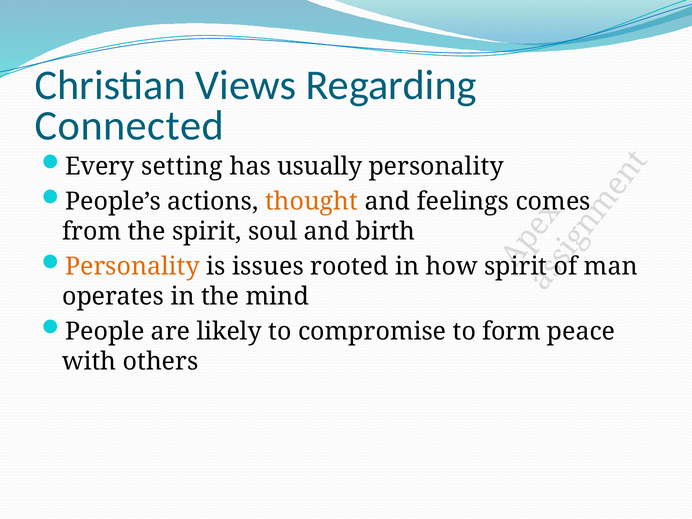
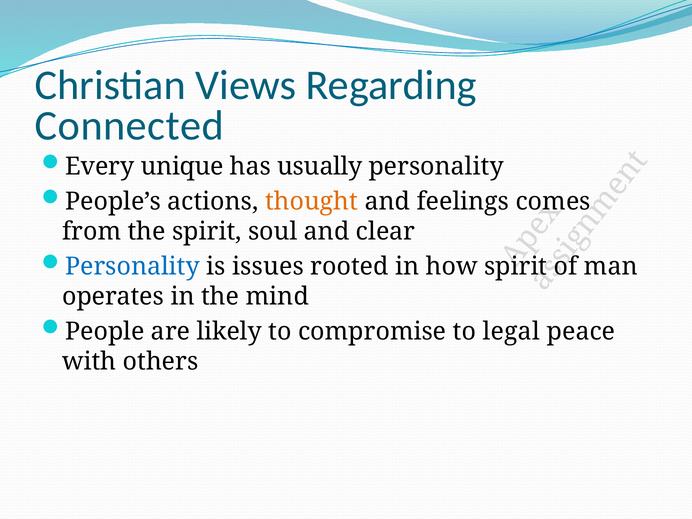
setting: setting -> unique (182, 167)
birth: birth -> clear (386, 232)
Personality colour: orange -> blue (133, 266)
form: form -> legal (511, 331)
